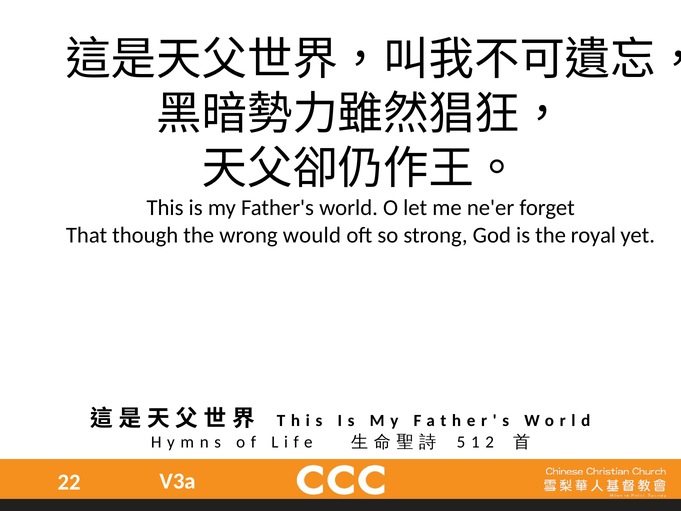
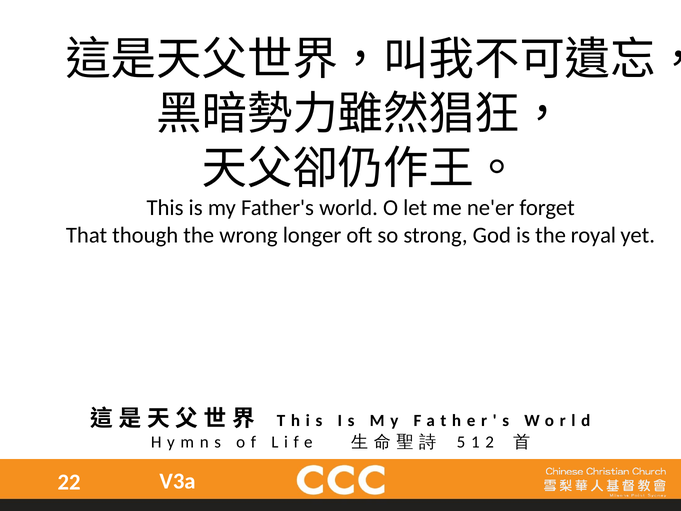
would: would -> longer (312, 235)
